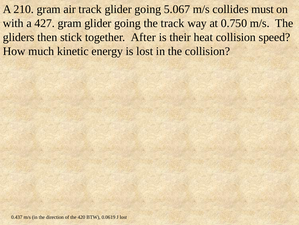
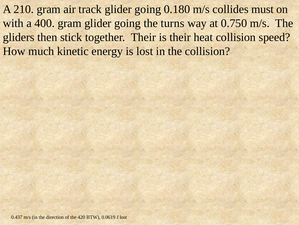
5.067: 5.067 -> 0.180 (177, 9)
427: 427 -> 400 (45, 23)
the track: track -> turns (173, 23)
together After: After -> Their (143, 37)
